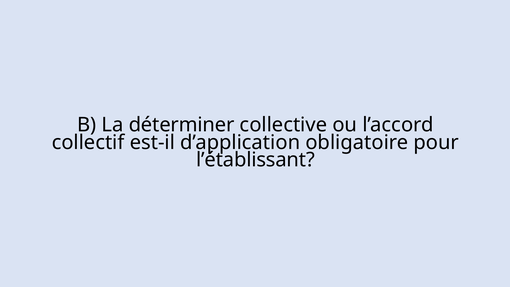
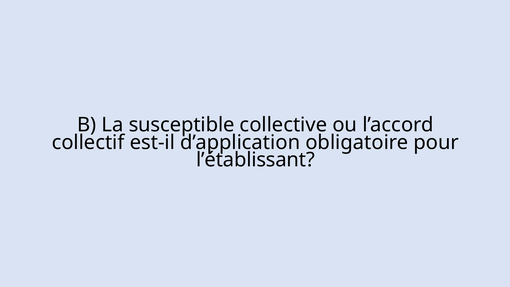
déterminer: déterminer -> susceptible (182, 125)
